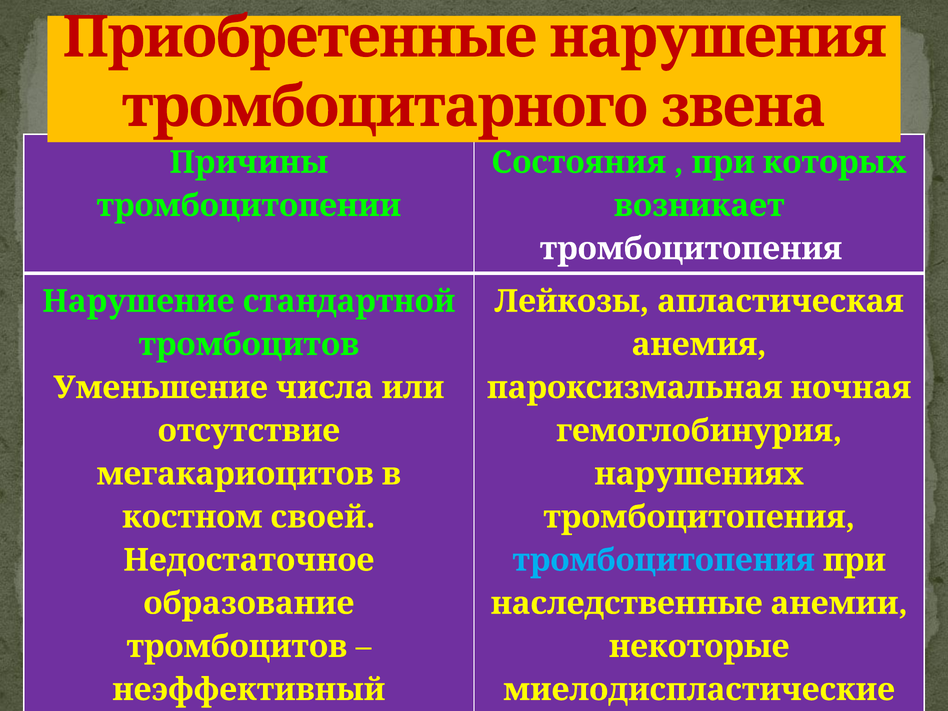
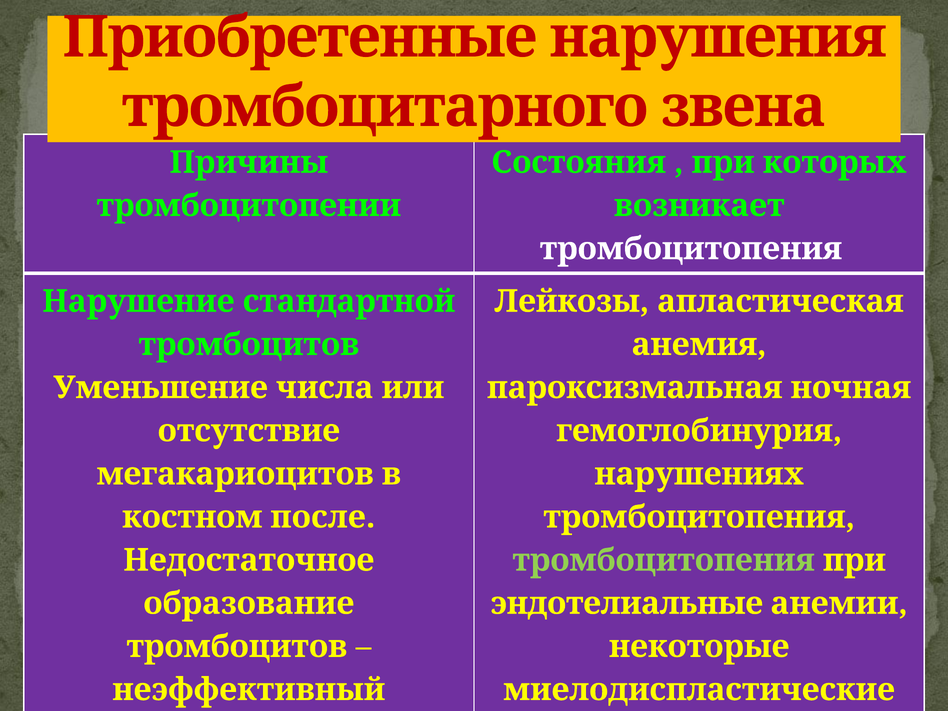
своей: своей -> после (323, 517)
тромбоцитопения colour: light blue -> light green (664, 560)
наследственные: наследственные -> эндотелиальные (627, 603)
